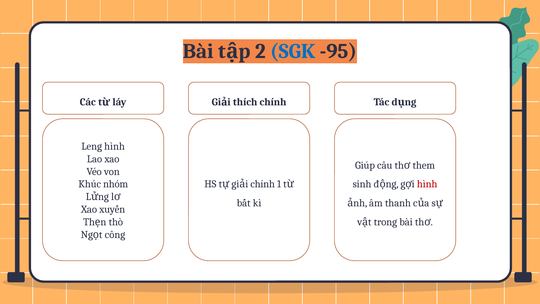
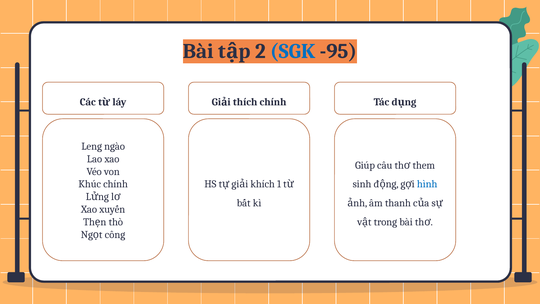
Leng hình: hình -> ngào (115, 146)
Khúc nhóm: nhóm -> chính (116, 184)
chính: chính -> khích (263, 184)
hình colour: red -> blue (427, 184)
